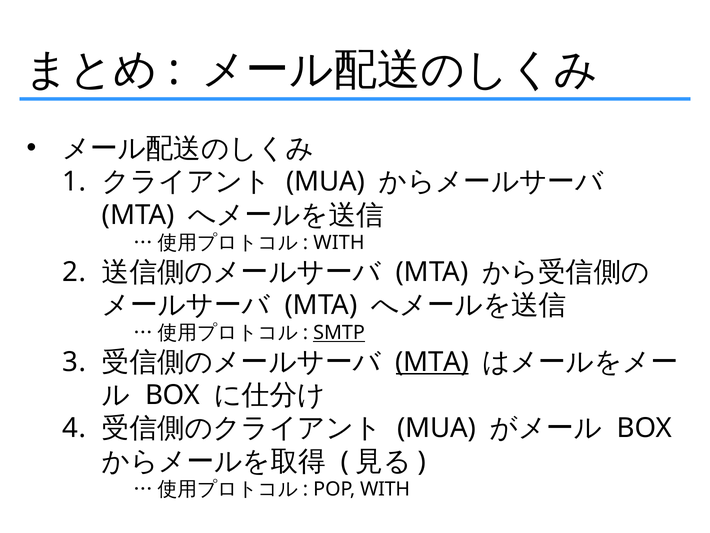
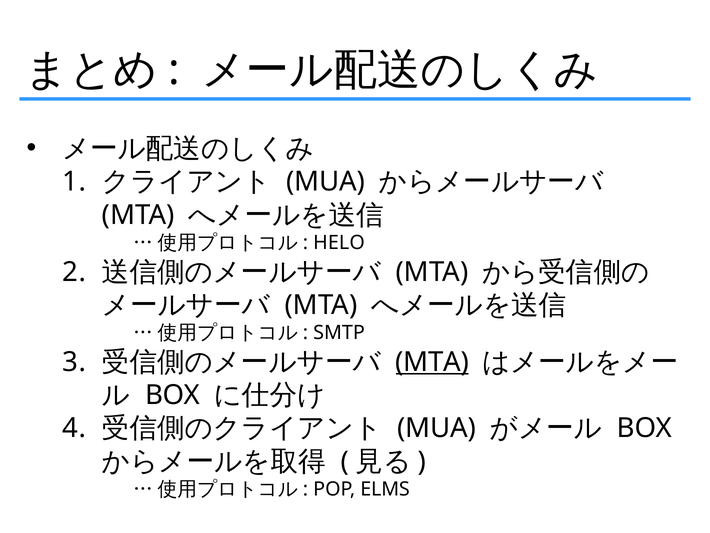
WITH: WITH -> HELO (339, 243)
SMTP underline: present -> none (339, 333)
POP WITH: WITH -> ELMS (385, 489)
